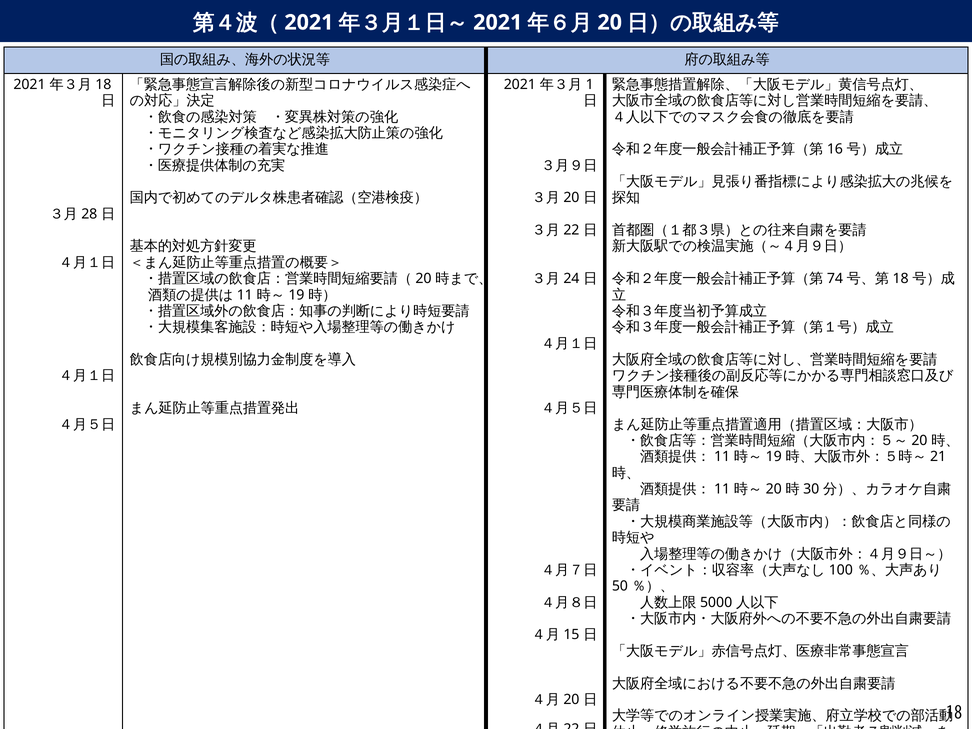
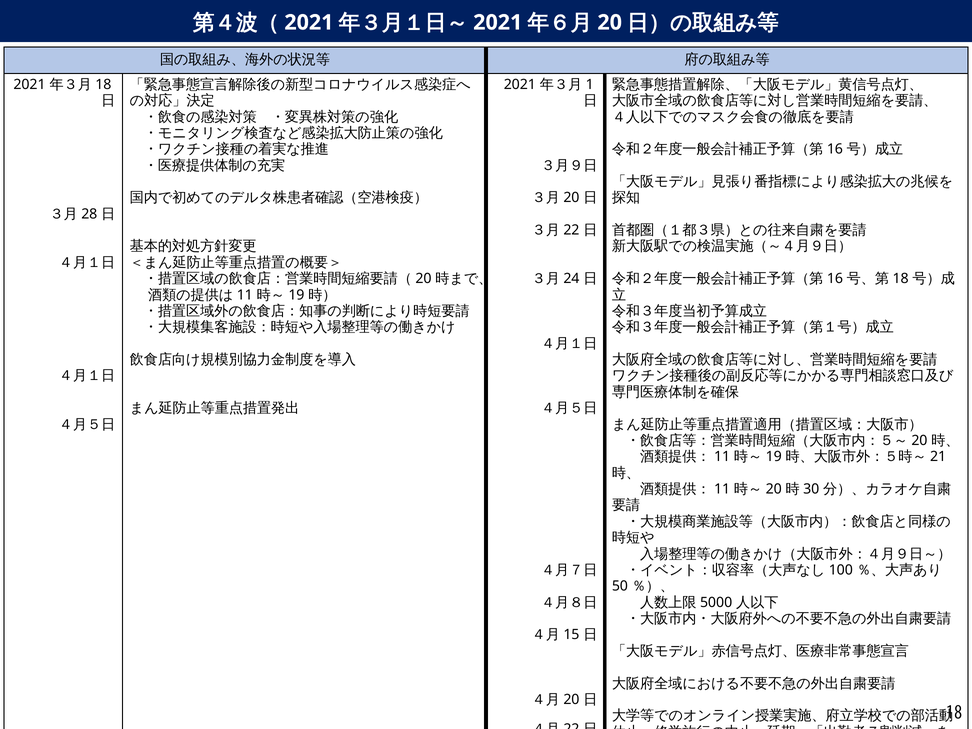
74: 74 -> 16 (835, 279)
